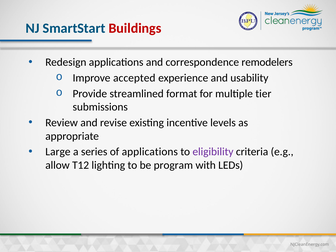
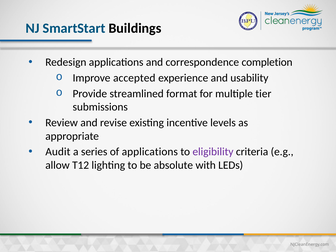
Buildings colour: red -> black (135, 28)
remodelers: remodelers -> completion (267, 62)
Large: Large -> Audit (58, 152)
program: program -> absolute (173, 165)
